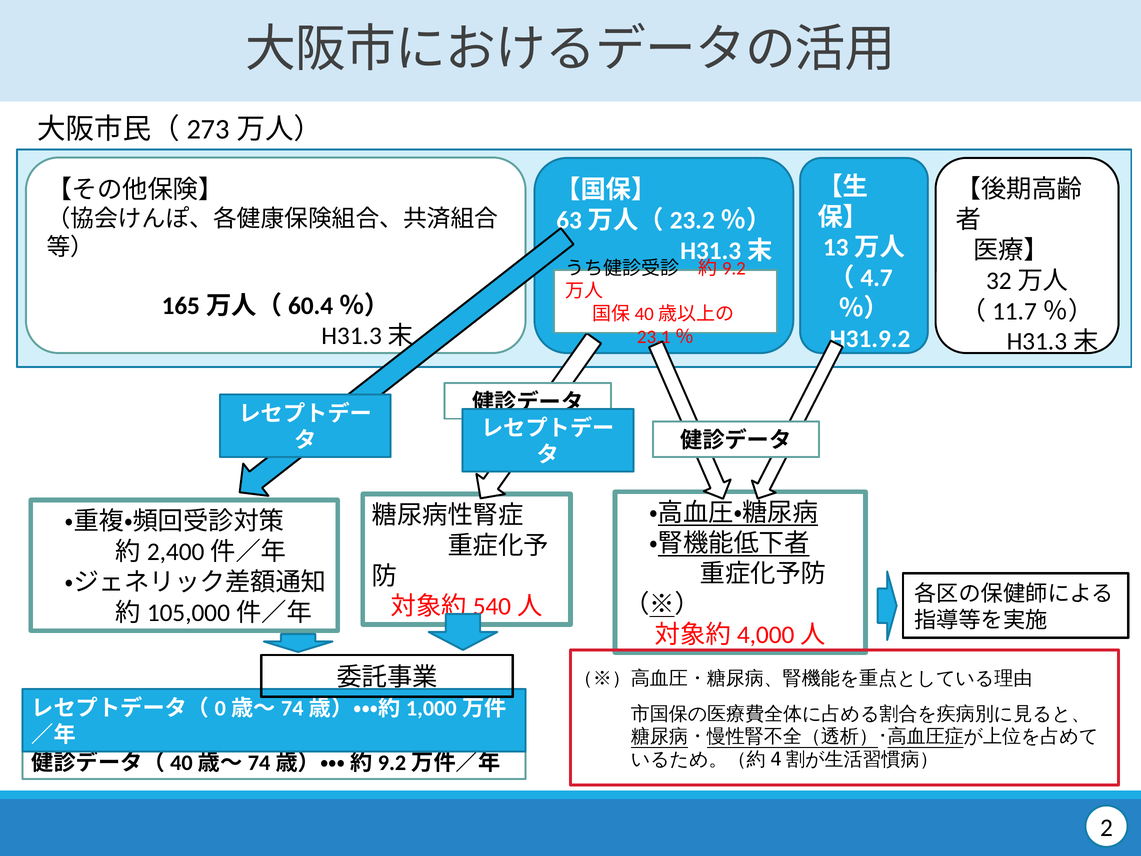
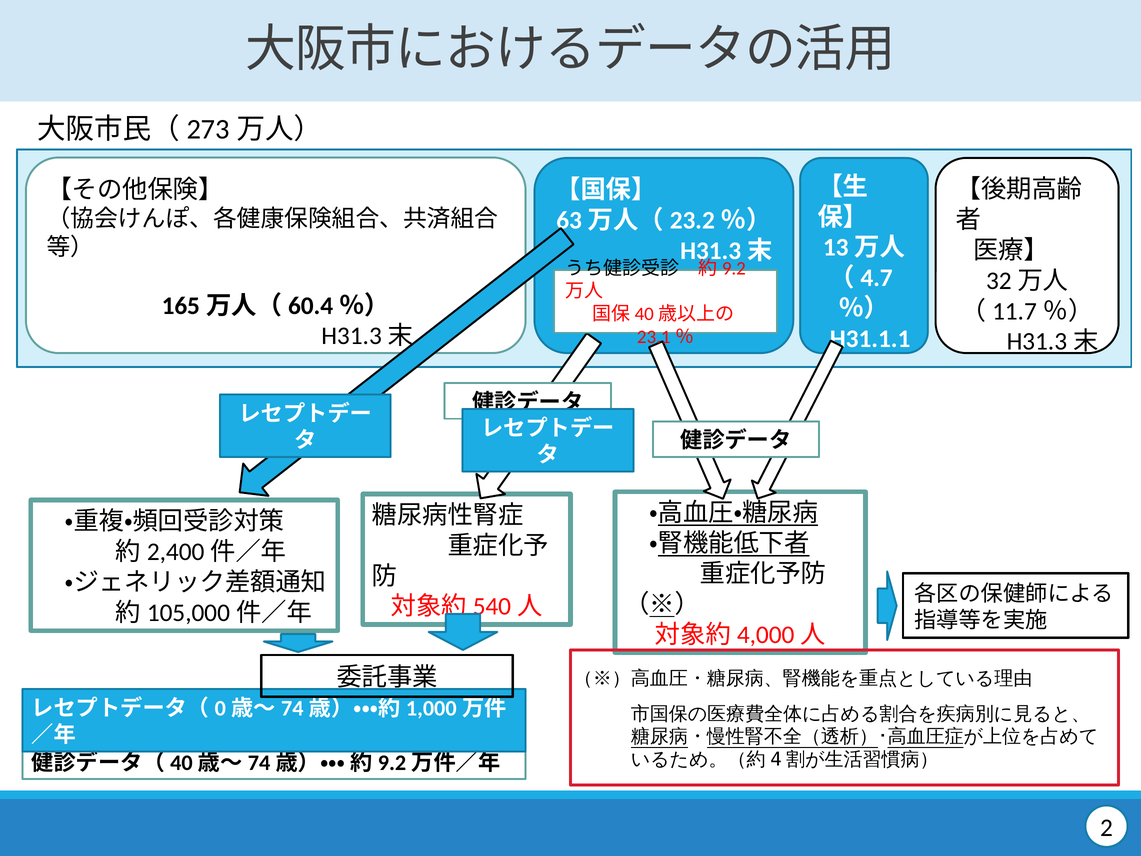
H31.9.2: H31.9.2 -> H31.1.1 (870, 339)
